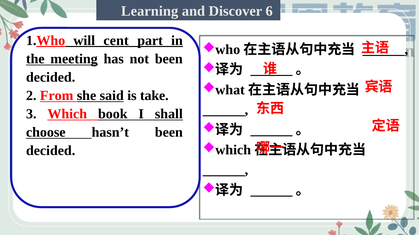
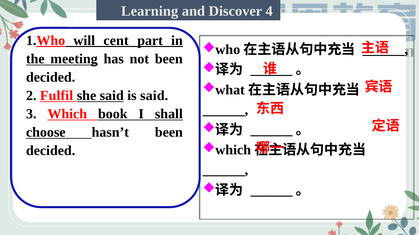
6: 6 -> 4 (269, 11)
From: From -> Fulfil (57, 96)
is take: take -> said (154, 96)
